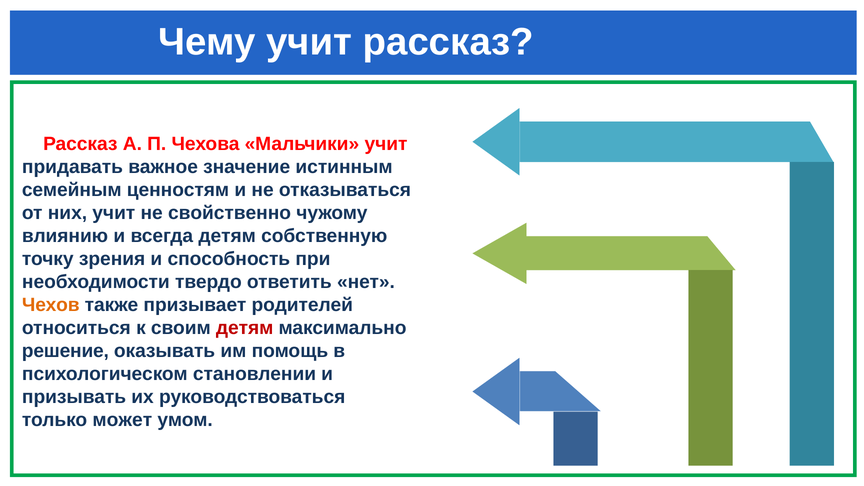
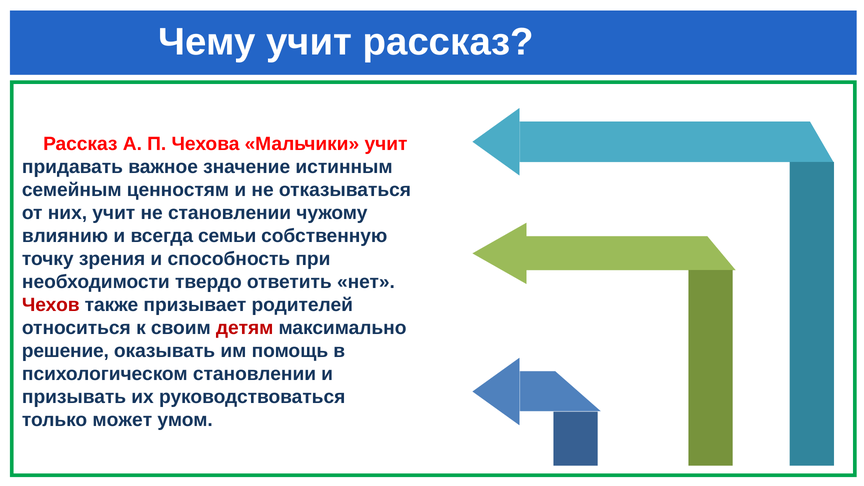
не свойственно: свойственно -> становлении (230, 213)
всегда детям: детям -> семьи (227, 236)
Чехов colour: orange -> red (51, 305)
